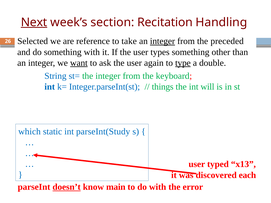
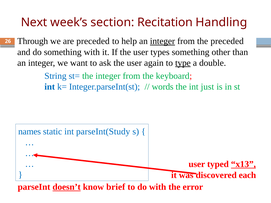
Next underline: present -> none (34, 22)
Selected: Selected -> Through (33, 41)
are reference: reference -> preceded (93, 41)
take: take -> help (129, 41)
want underline: present -> none (79, 63)
things: things -> words (163, 87)
will: will -> just (207, 87)
which: which -> names (30, 132)
x13 underline: none -> present (243, 164)
main: main -> brief (116, 187)
